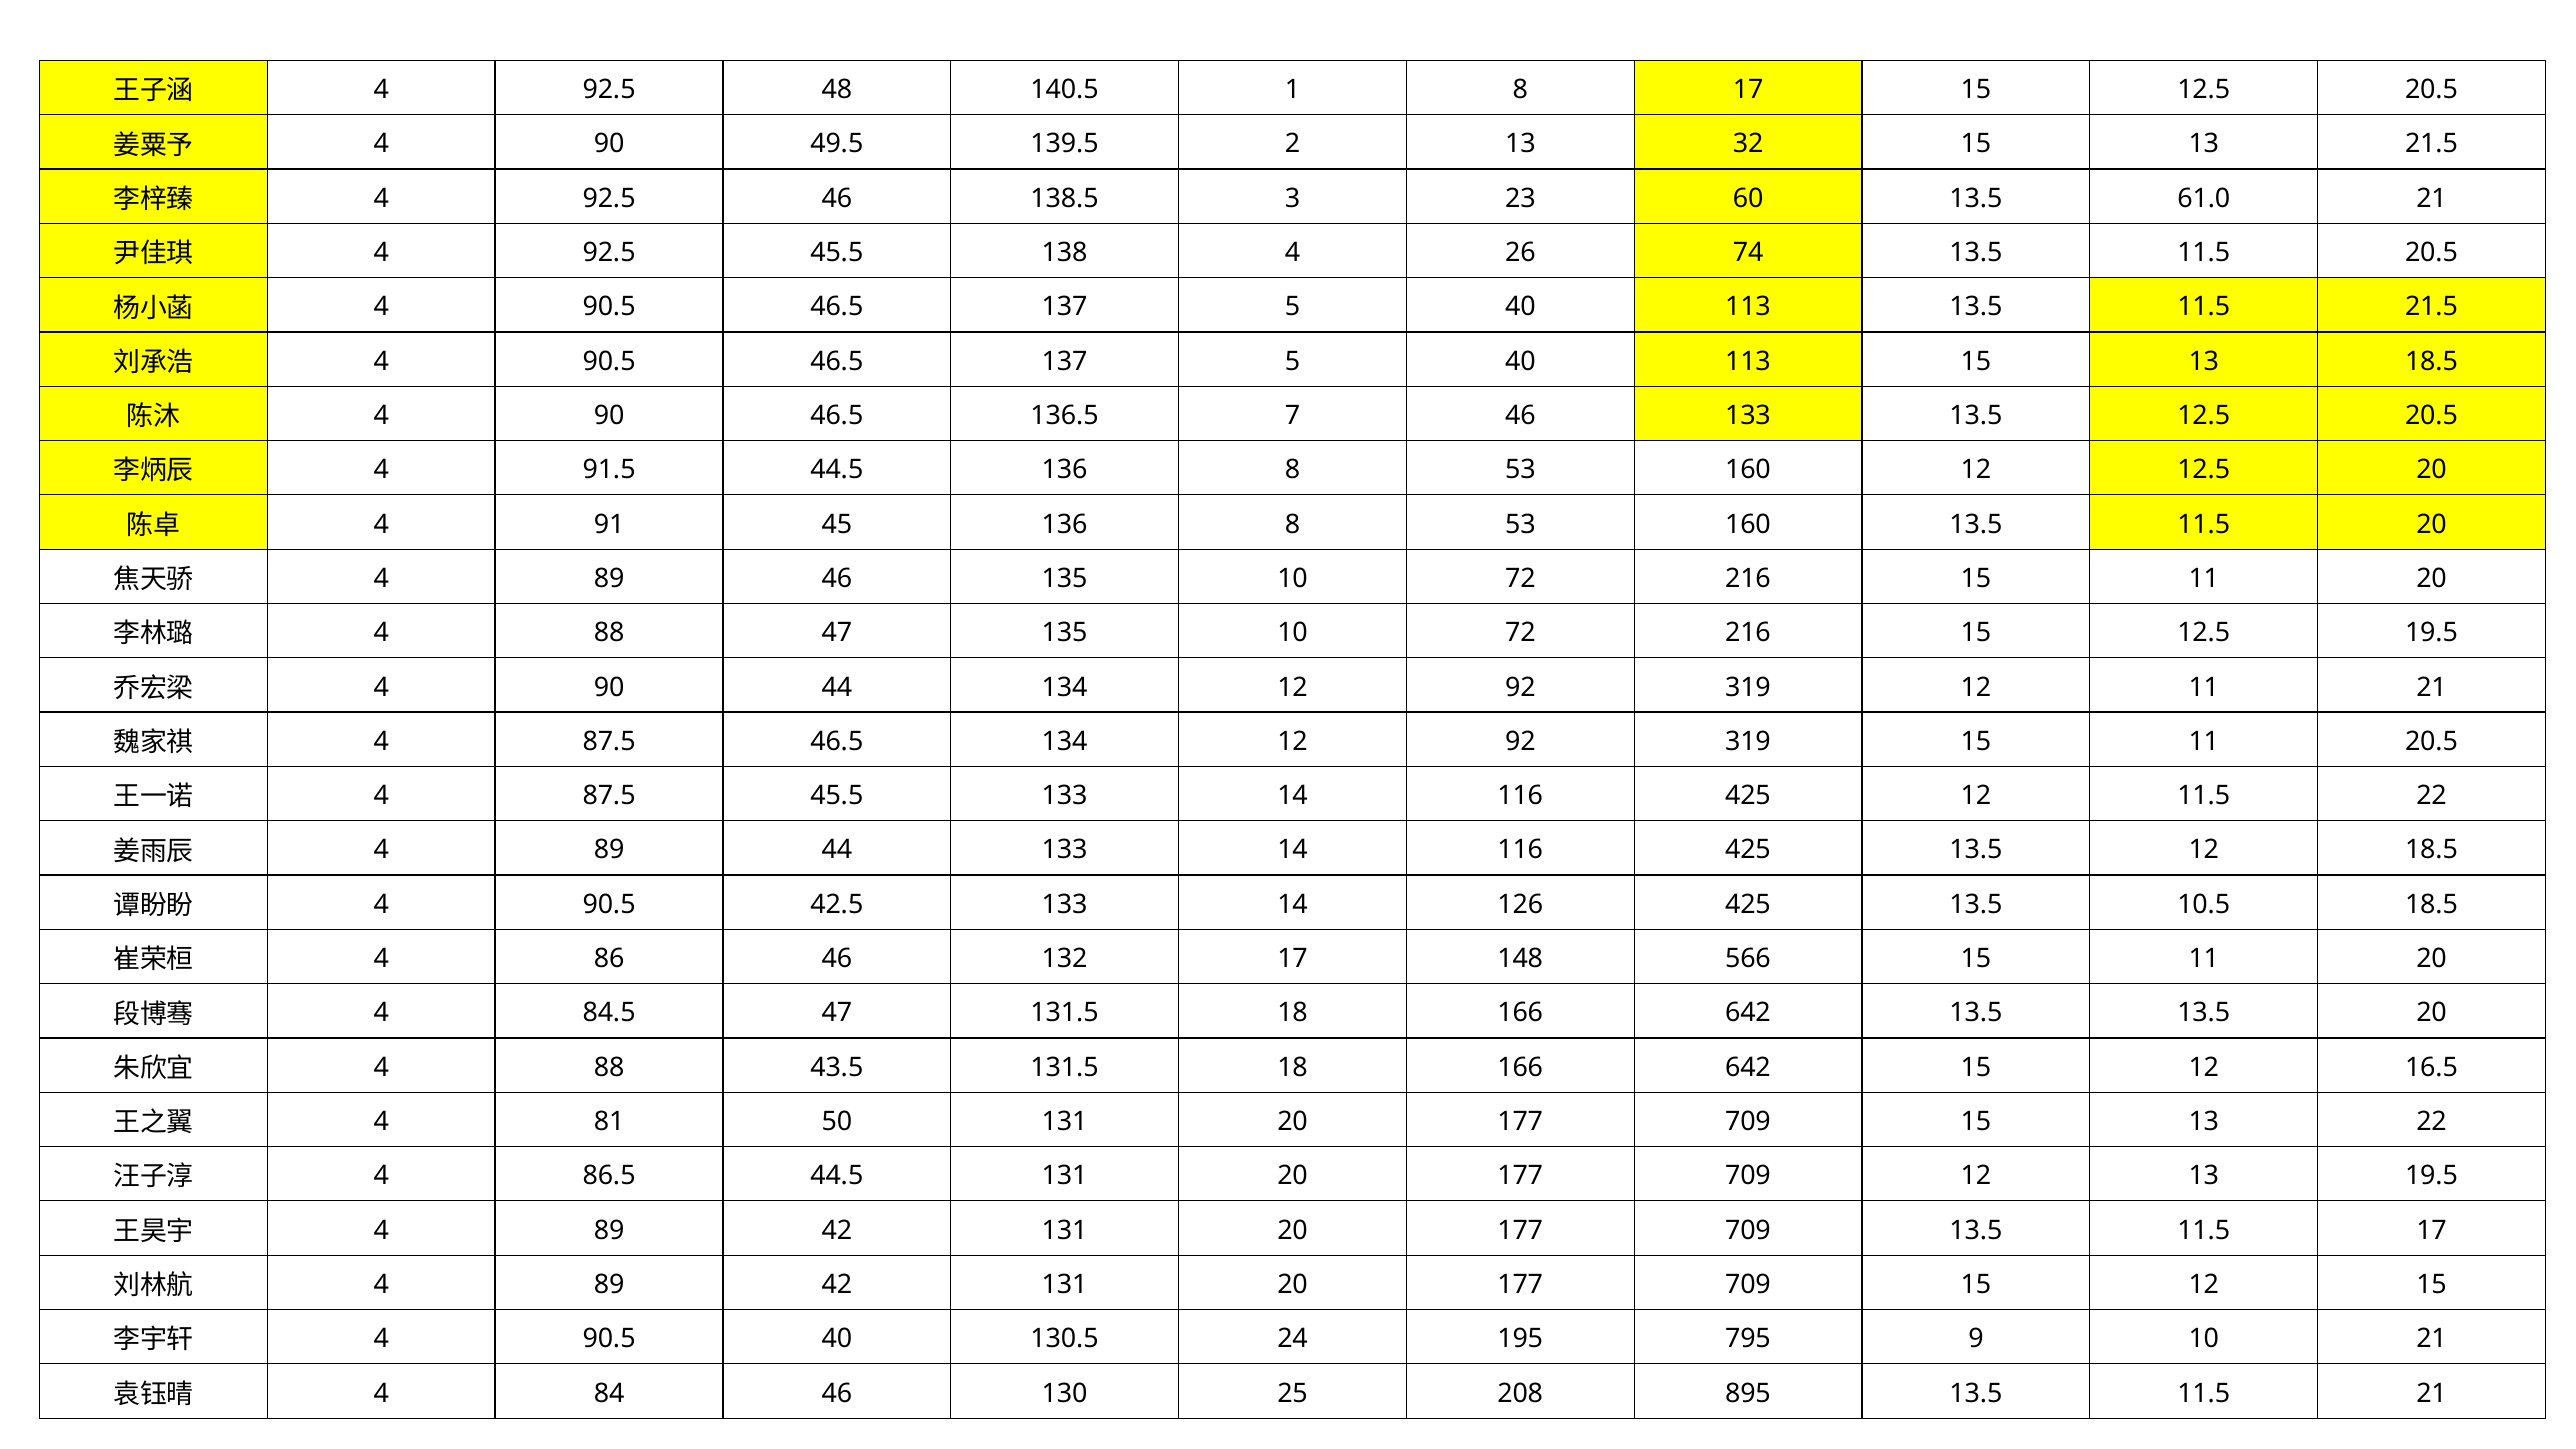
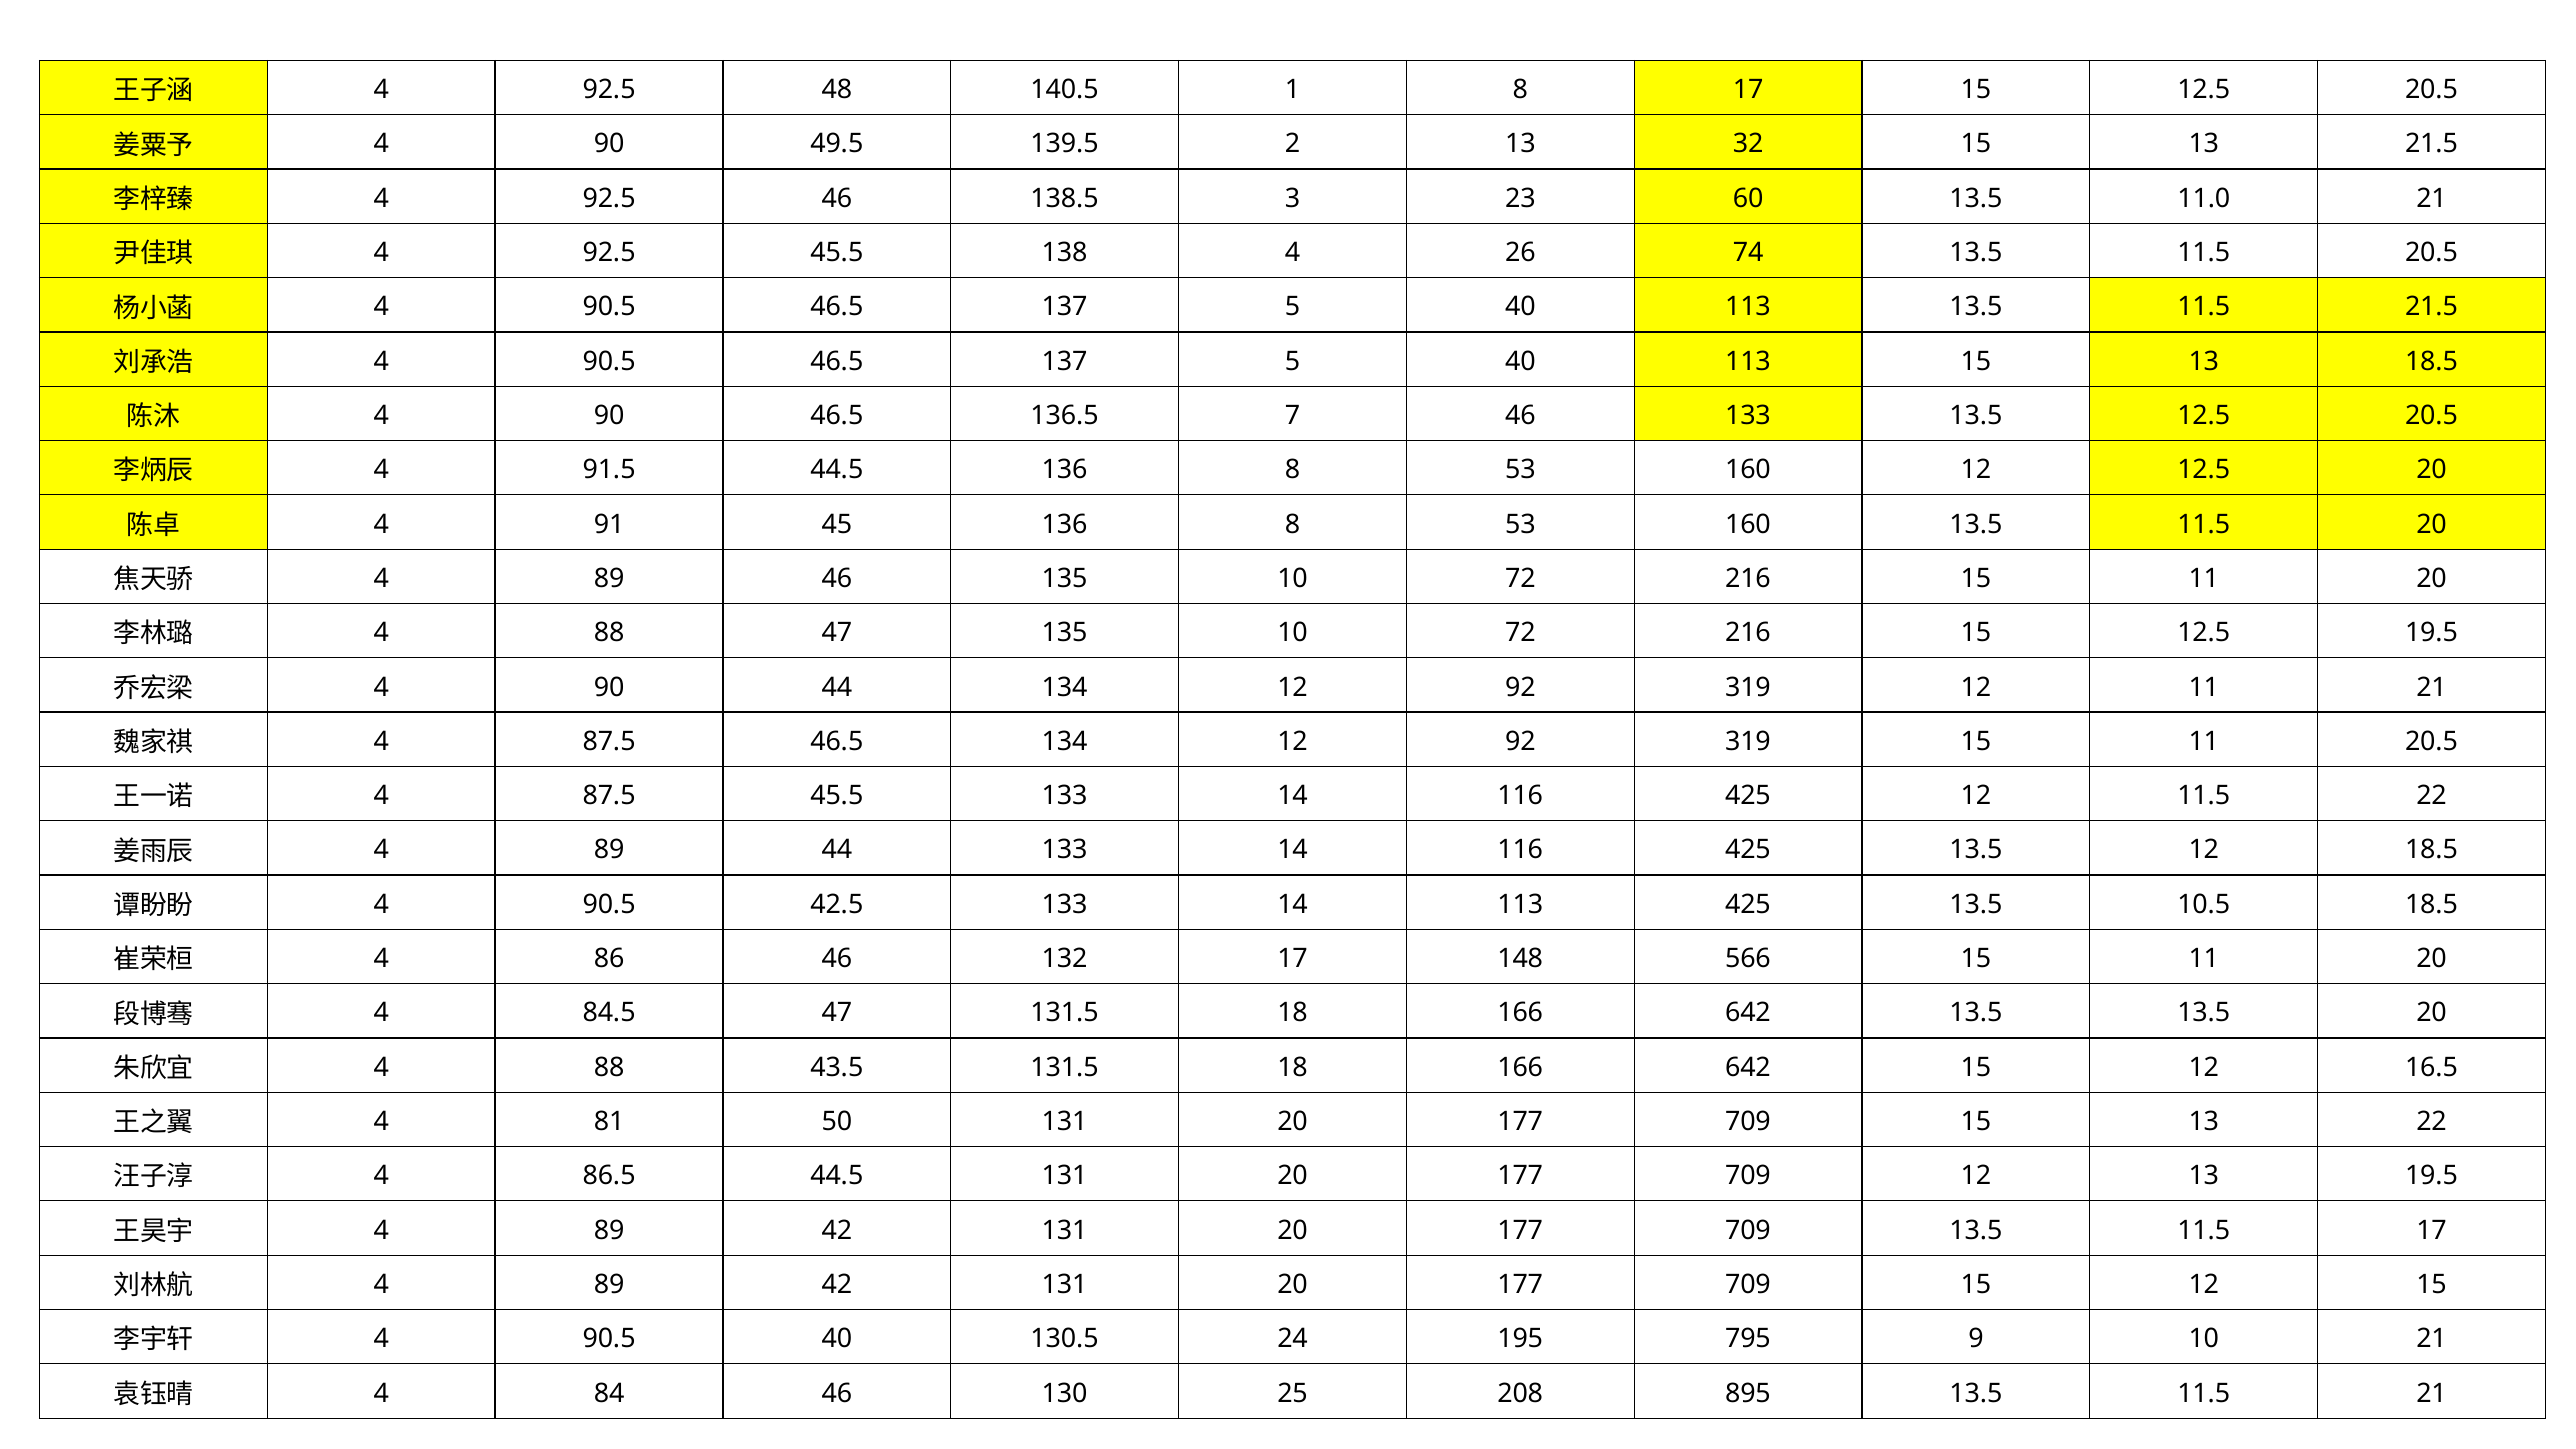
61.0: 61.0 -> 11.0 (2204, 198)
14 126: 126 -> 113 (1520, 904)
